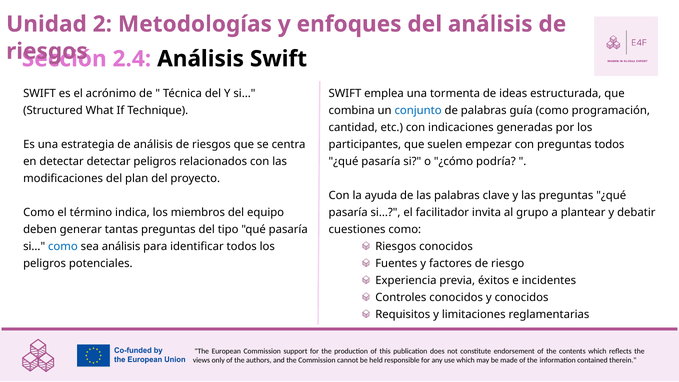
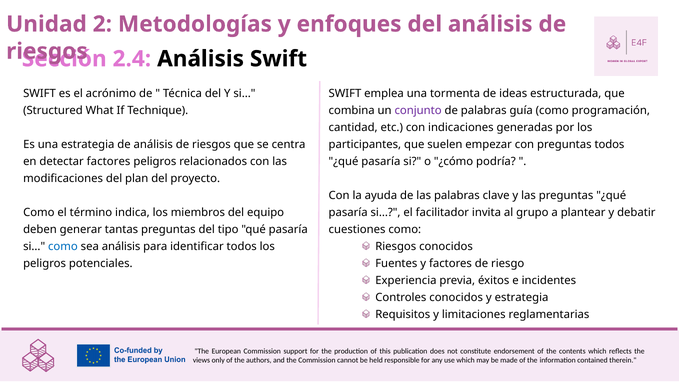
conjunto colour: blue -> purple (418, 111)
detectar detectar: detectar -> factores (109, 162)
y conocidos: conocidos -> estrategia (522, 297)
